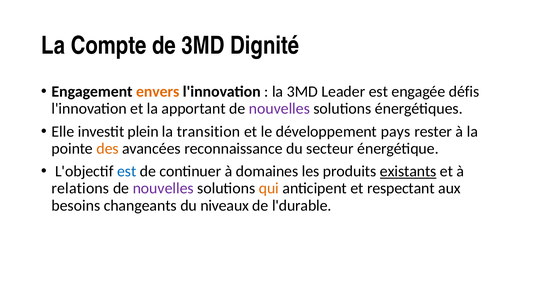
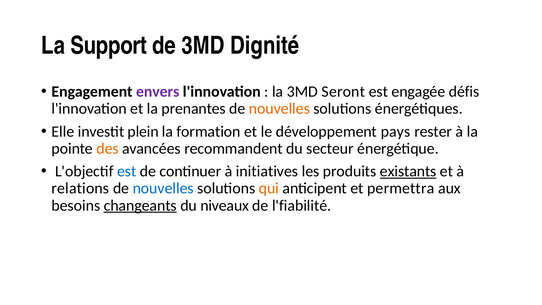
Compte: Compte -> Support (109, 46)
envers colour: orange -> purple (158, 92)
Leader: Leader -> Seront (343, 92)
apportant: apportant -> prenantes (194, 109)
nouvelles colour: purple -> orange (279, 109)
transition: transition -> formation (209, 131)
reconnaissance: reconnaissance -> recommandent (234, 149)
domaines: domaines -> initiatives (267, 171)
nouvelles colour: purple -> blue (163, 188)
respectant: respectant -> permettra (401, 188)
changeants underline: none -> present (140, 205)
l'durable: l'durable -> l'fiabilité (302, 205)
